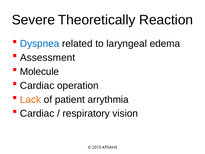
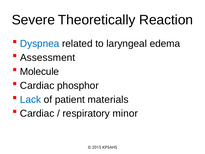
operation: operation -> phosphor (78, 85)
Lack colour: orange -> blue (31, 99)
arrythmia: arrythmia -> materials (108, 99)
vision: vision -> minor (125, 113)
